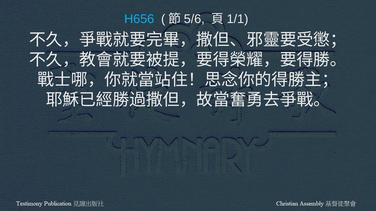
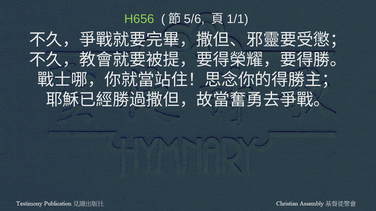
H656 colour: light blue -> light green (139, 19)
